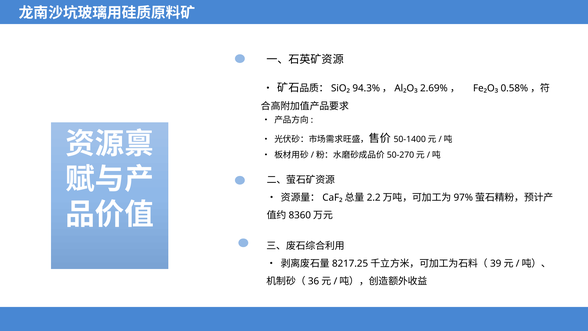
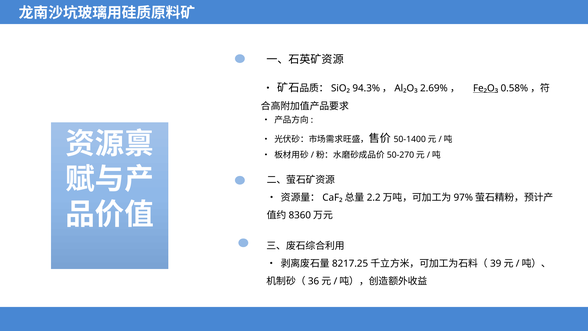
Fe₂O₃ underline: none -> present (486, 88)
